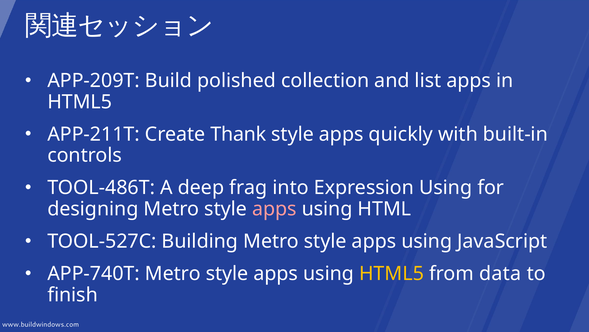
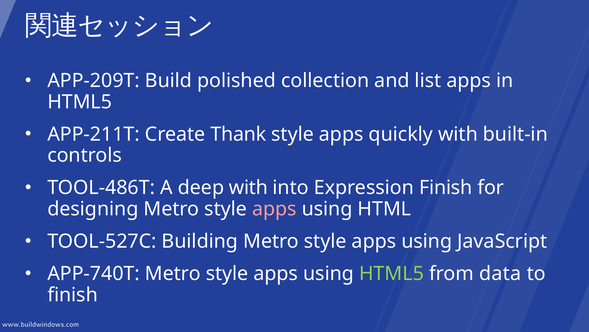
deep frag: frag -> with (248, 187)
Expression Using: Using -> Finish (446, 187)
HTML5 colour: yellow -> light green (392, 273)
